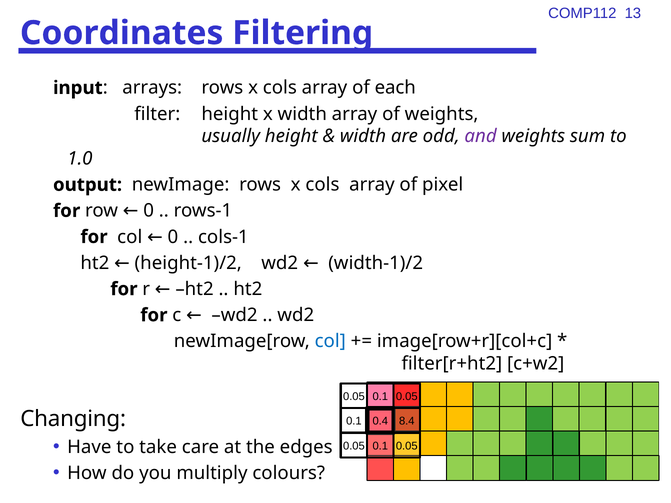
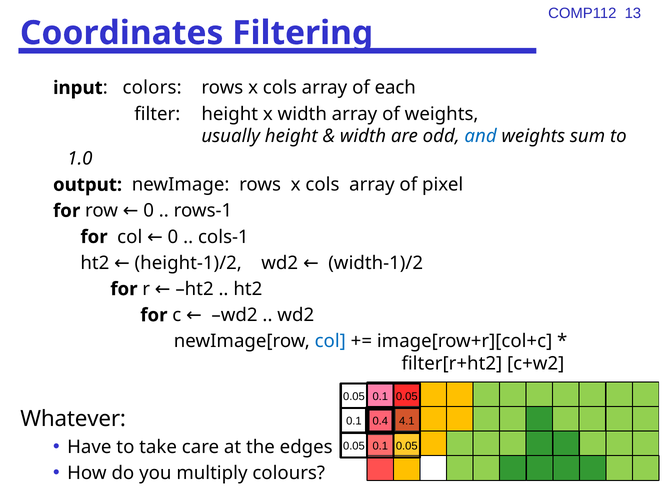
arrays: arrays -> colors (152, 88)
and colour: purple -> blue (481, 136)
Changing: Changing -> Whatever (73, 419)
8.4: 8.4 -> 4.1 (407, 421)
